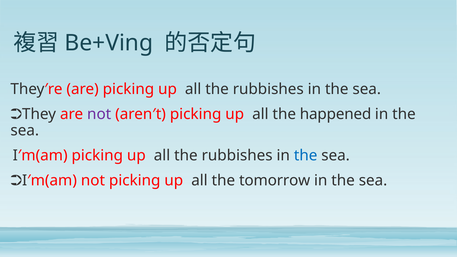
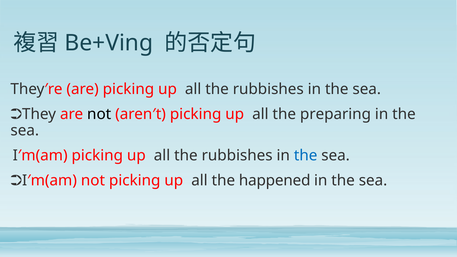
not colour: purple -> black (99, 114)
happened: happened -> preparing (335, 114)
tomorrow: tomorrow -> happened (275, 181)
